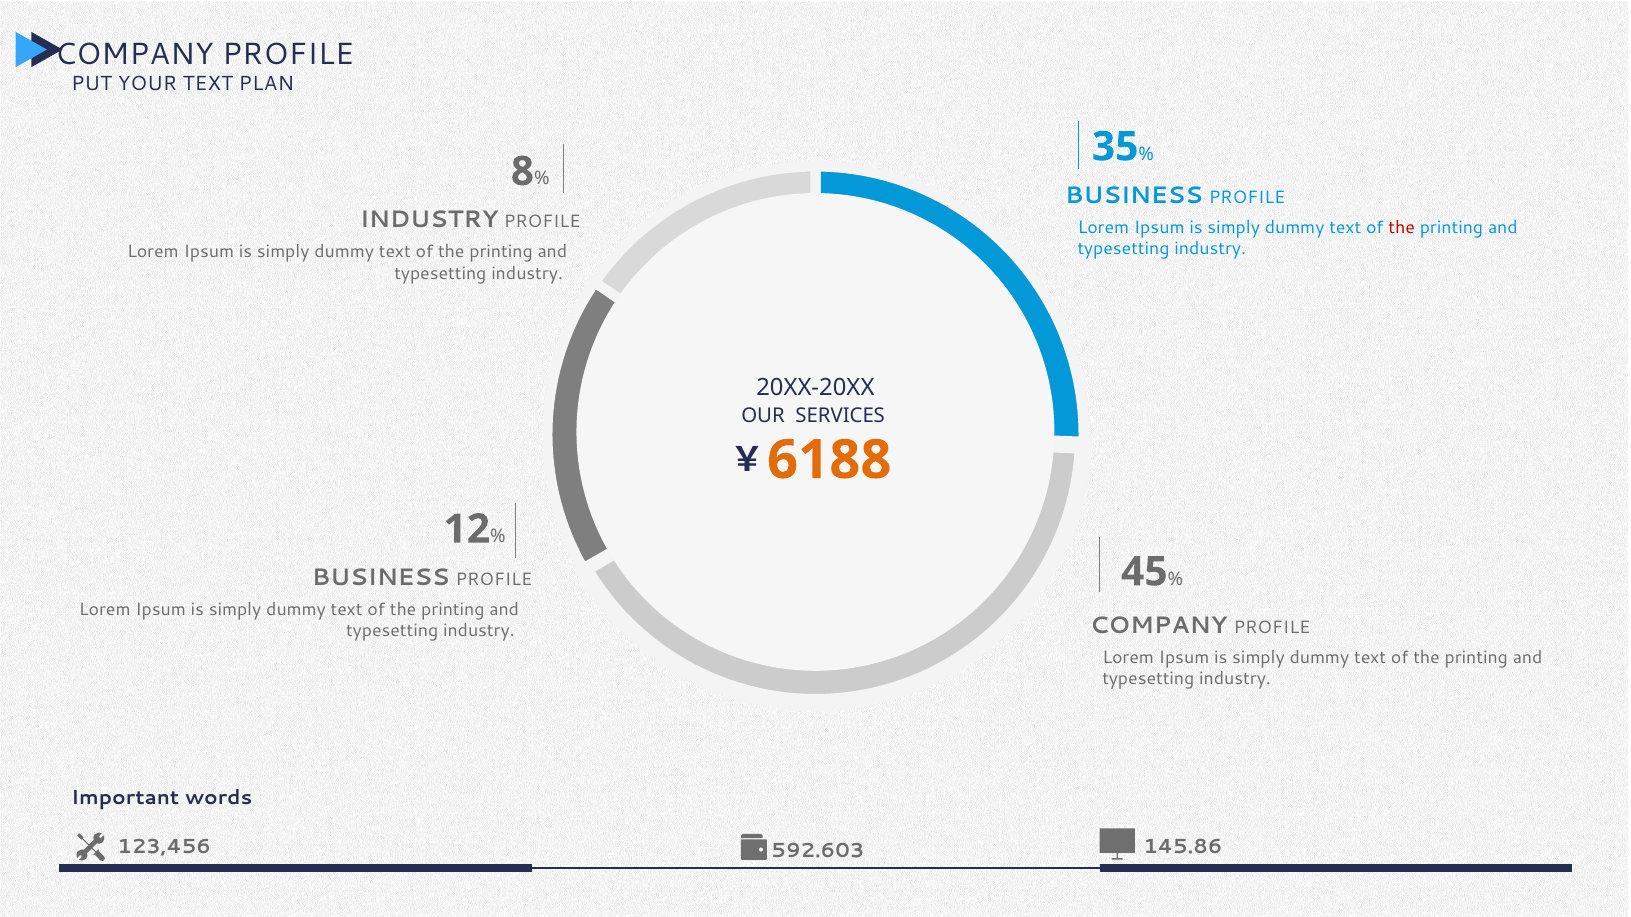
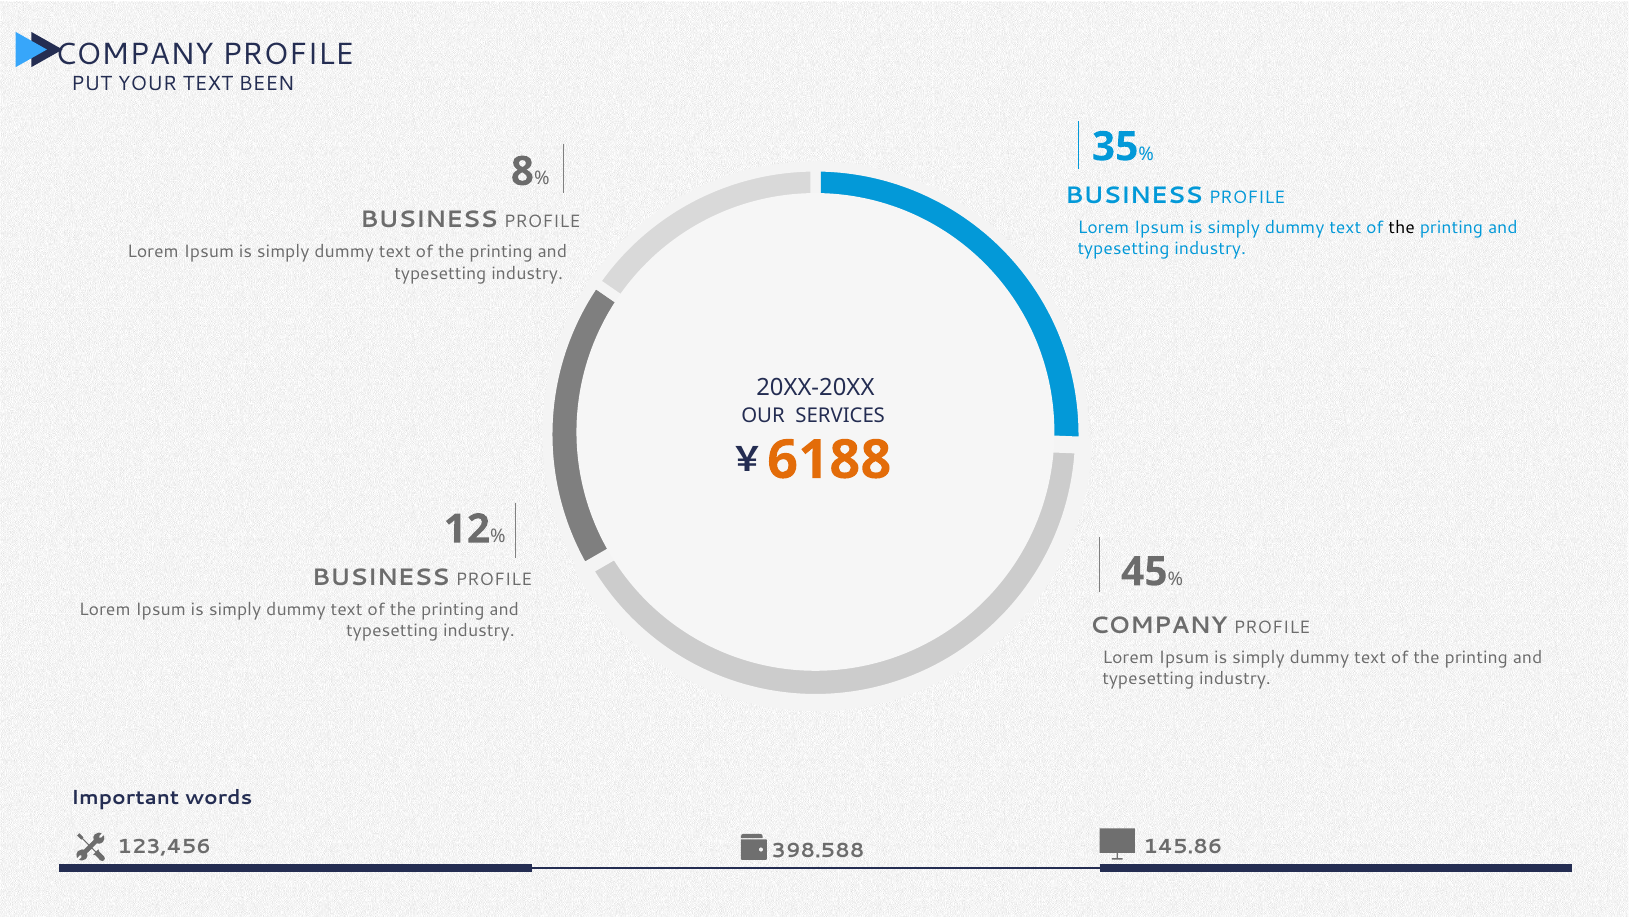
PLAN: PLAN -> BEEN (267, 84)
INDUSTRY: INDUSTRY -> BUSINESS (429, 220)
the colour: red -> black (1402, 227)
592.603: 592.603 -> 398.588 (818, 851)
